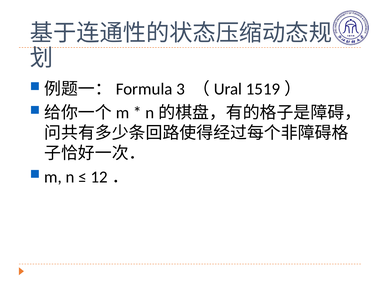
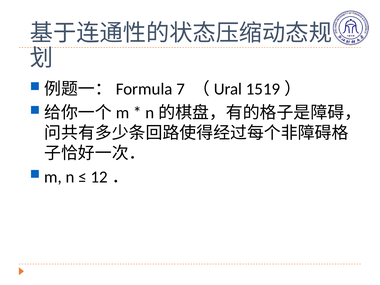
3: 3 -> 7 (181, 89)
